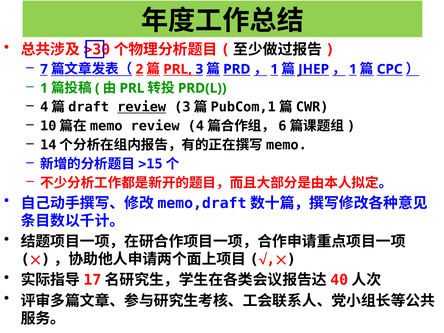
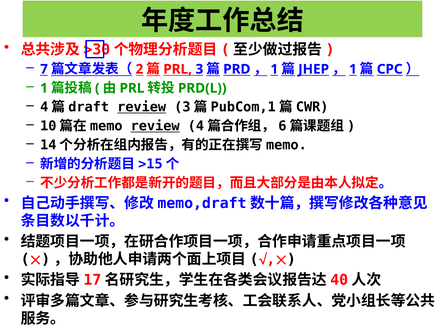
review underline: none -> present (155, 126)
